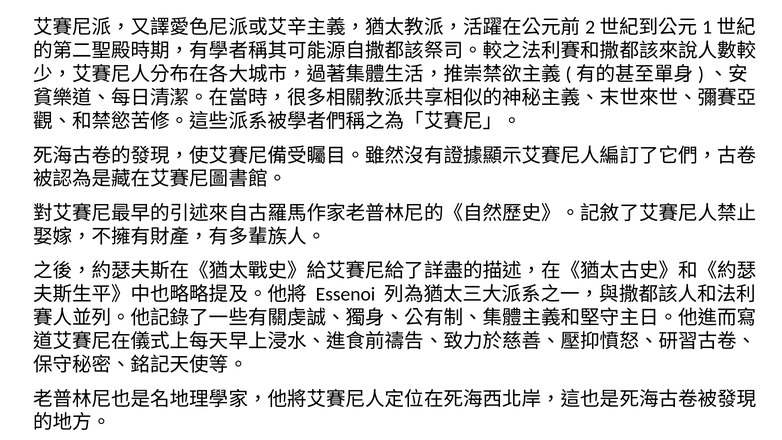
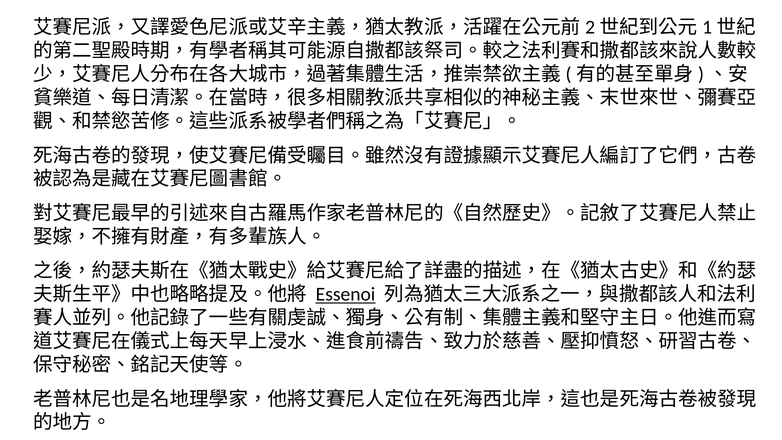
Essenoi underline: none -> present (346, 294)
